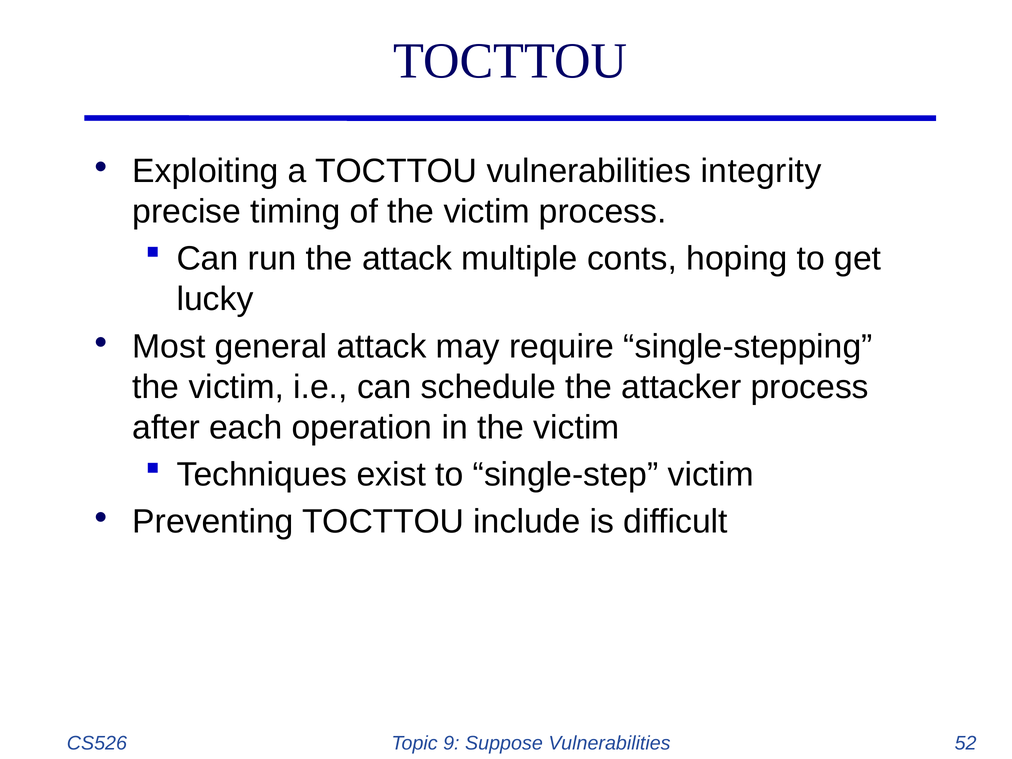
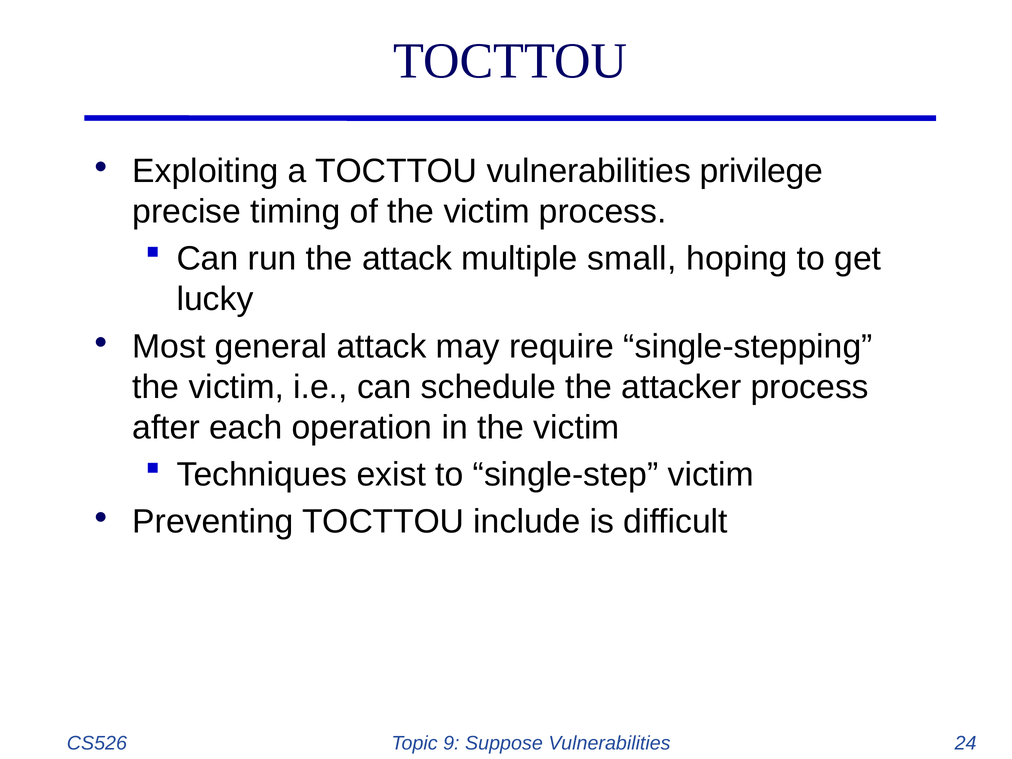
integrity: integrity -> privilege (761, 171)
conts: conts -> small (632, 259)
52: 52 -> 24 (966, 744)
